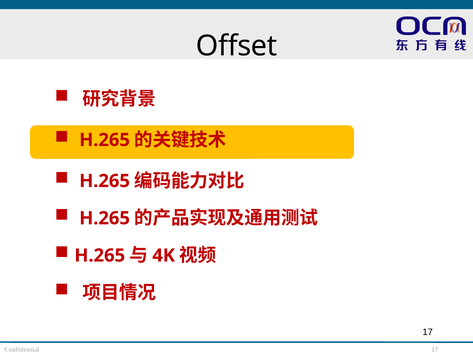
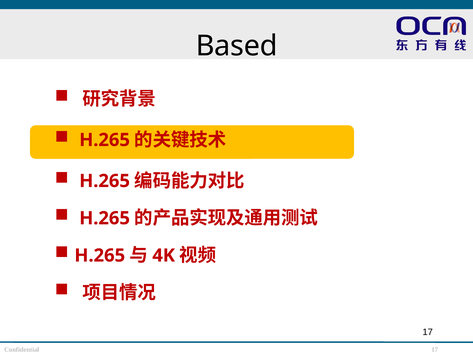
Offset: Offset -> Based (237, 46)
